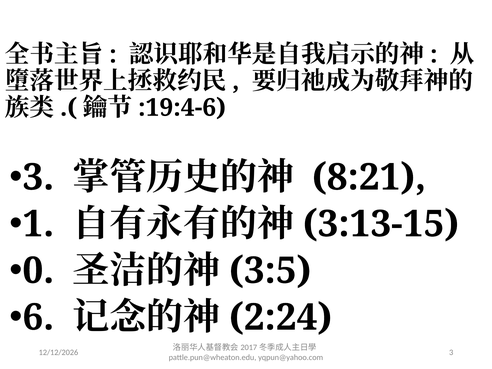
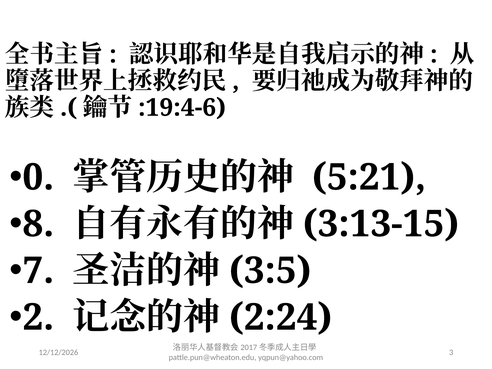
3: 3 -> 0 (38, 177)
8:21: 8:21 -> 5:21 (369, 177)
1: 1 -> 8 (38, 224)
0: 0 -> 7 (38, 271)
6: 6 -> 2 (38, 317)
